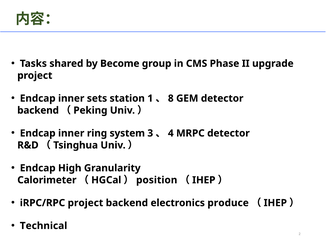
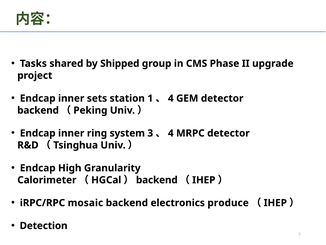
Become: Become -> Shipped (120, 63)
8: 8 -> 4 (171, 98)
position: position -> backend (157, 180)
iRPC/RPC project: project -> mosaic (85, 202)
Technical: Technical -> Detection (44, 225)
